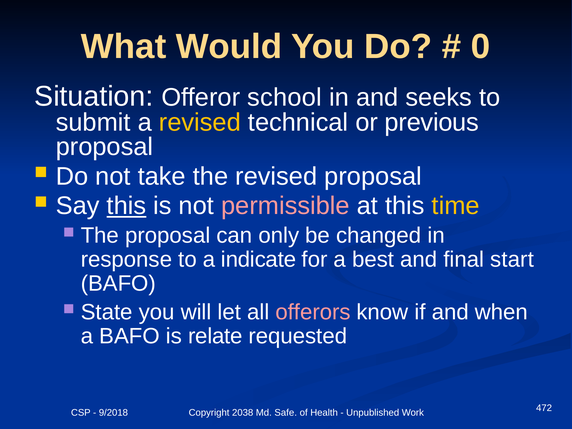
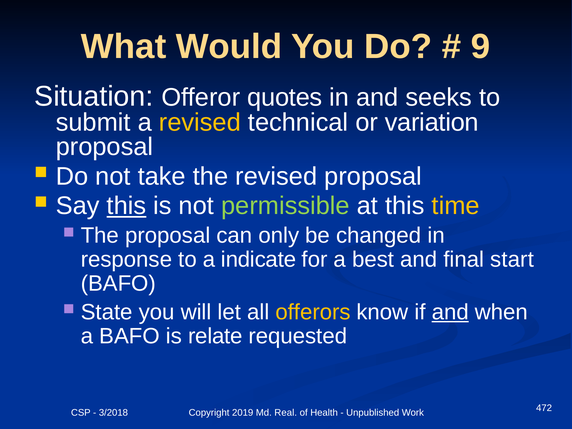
0: 0 -> 9 (481, 47)
school: school -> quotes (285, 97)
previous: previous -> variation (432, 122)
permissible colour: pink -> light green (285, 206)
offerors colour: pink -> yellow (313, 312)
and underline: none -> present (450, 312)
9/2018: 9/2018 -> 3/2018 (113, 413)
2038: 2038 -> 2019 (243, 413)
Safe: Safe -> Real (286, 413)
